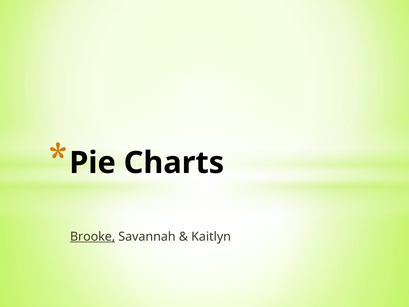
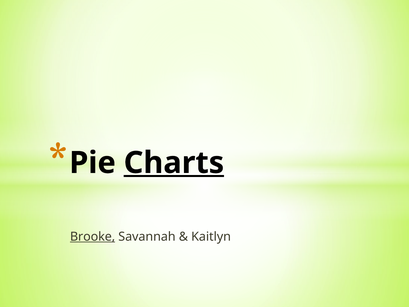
Charts underline: none -> present (174, 163)
